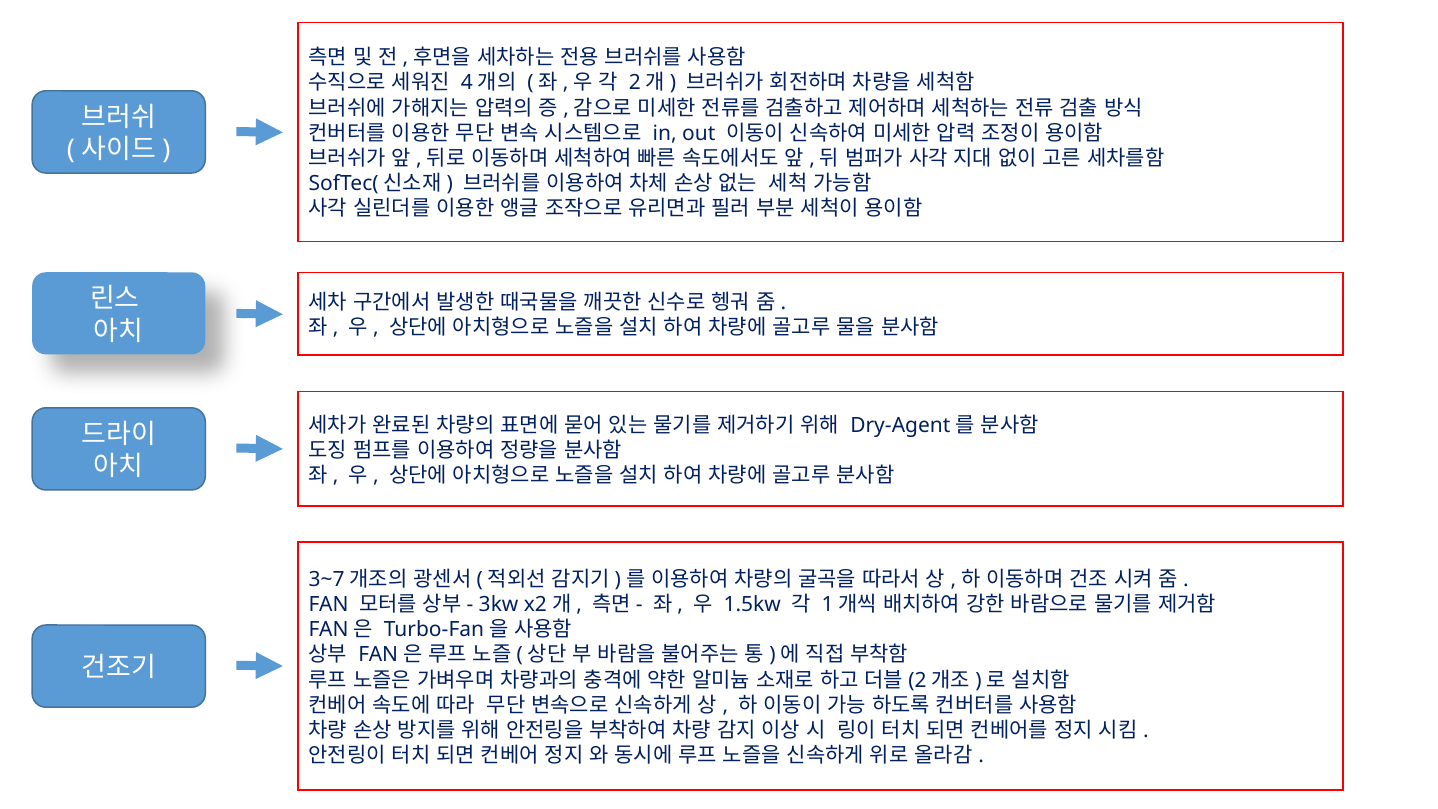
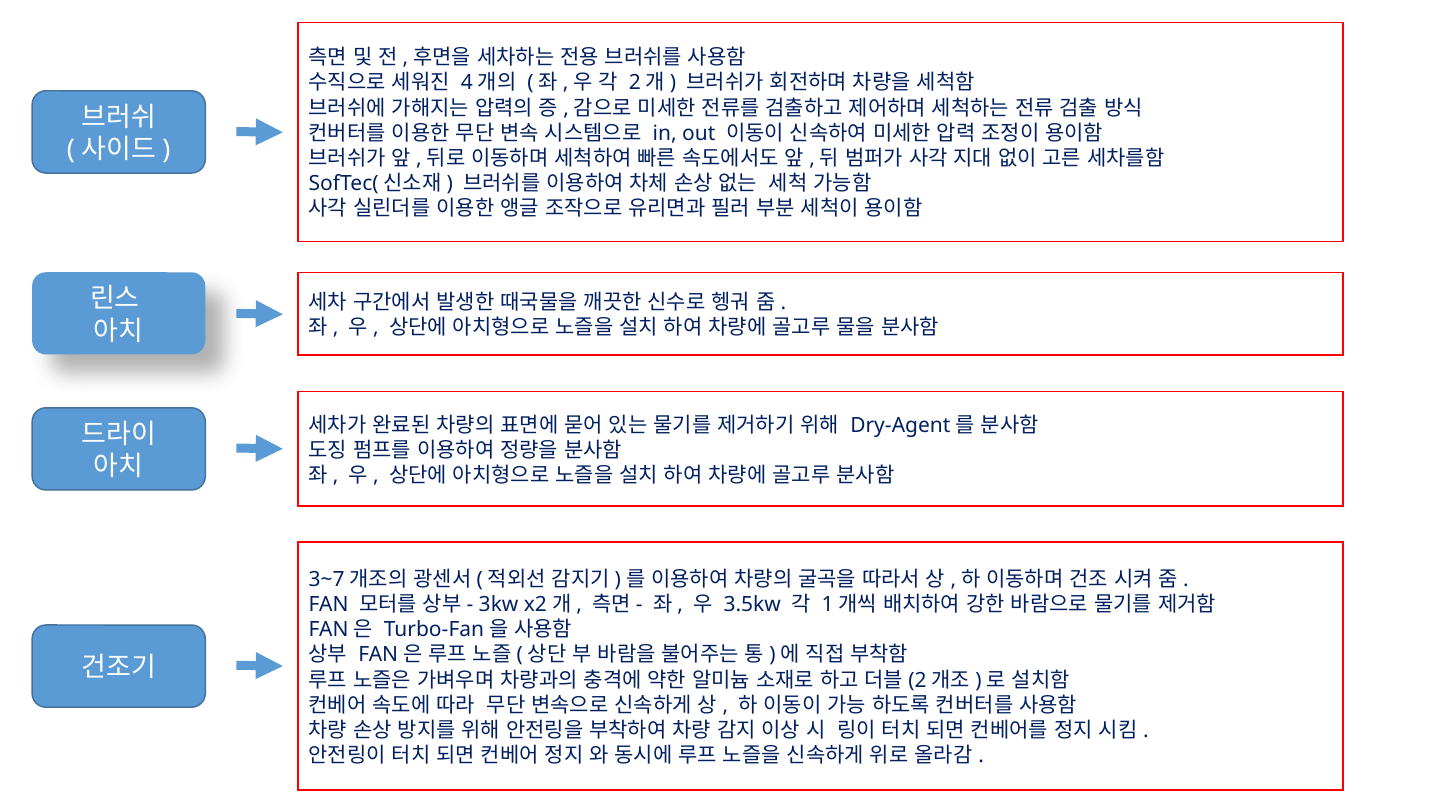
1.5kw: 1.5kw -> 3.5kw (752, 604)
